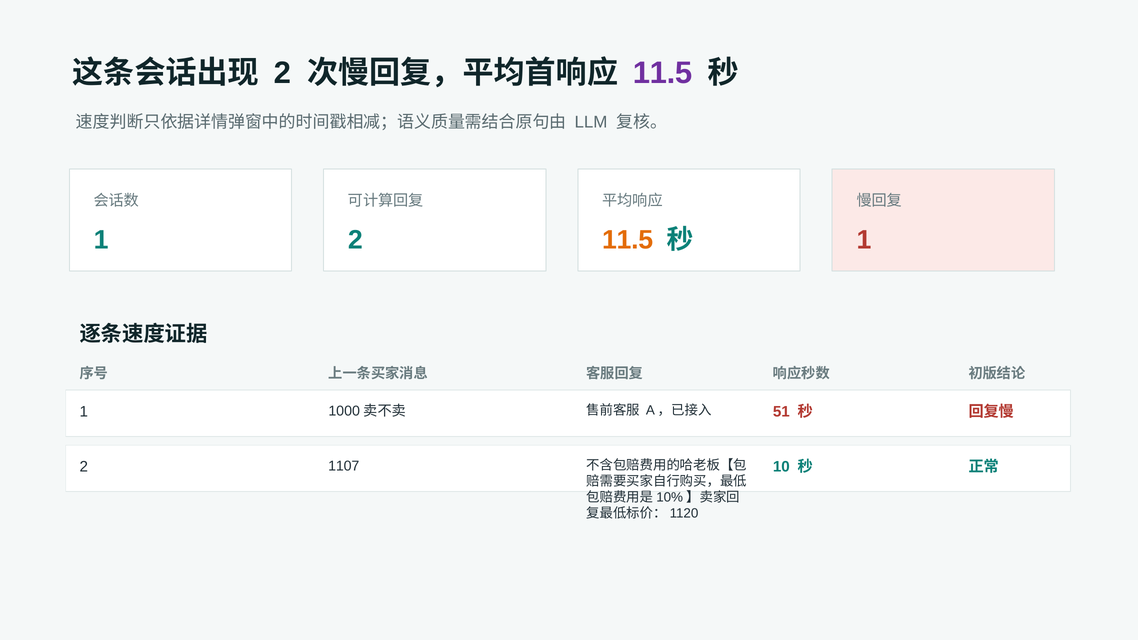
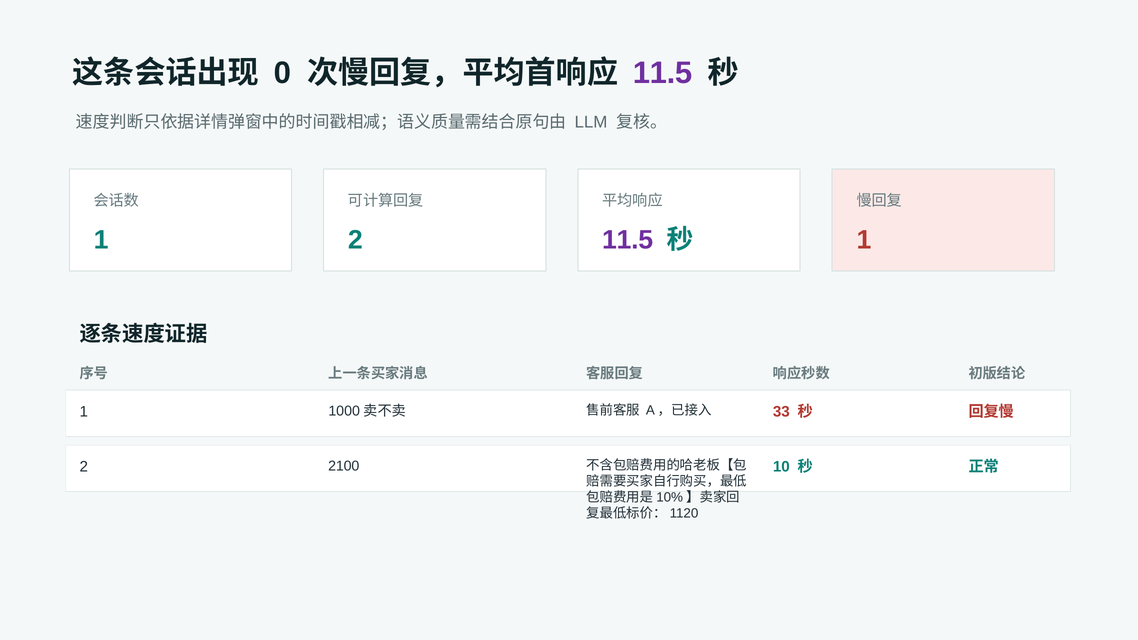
2: 2 -> 0 (282, 73)
11.5 colour: orange -> purple (628, 240)
51: 51 -> 33 (781, 412)
1107: 1107 -> 2100 (344, 466)
